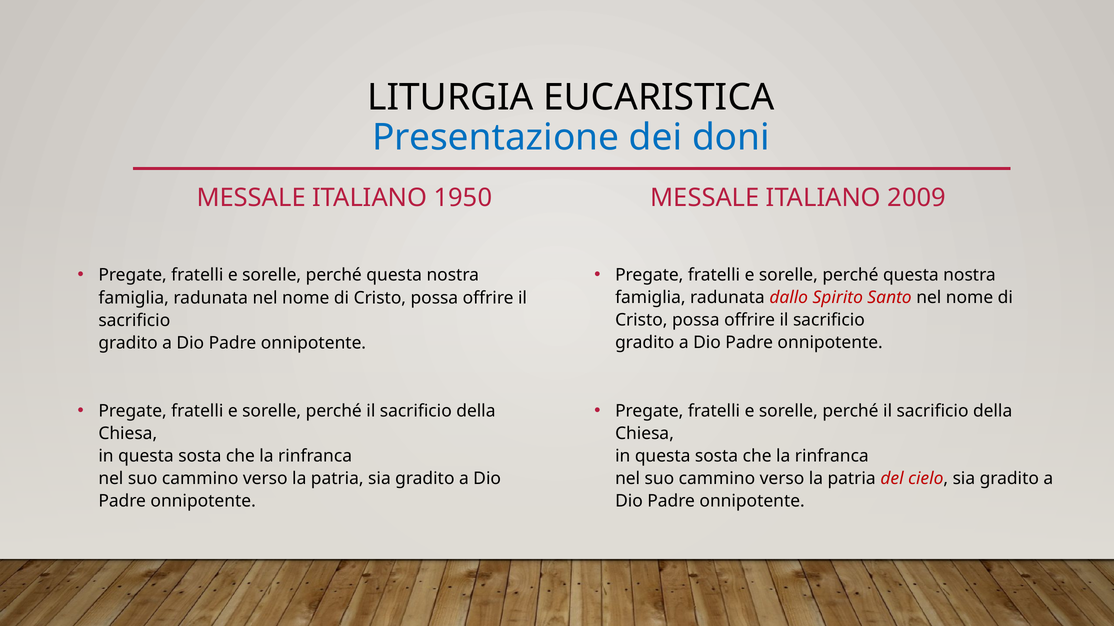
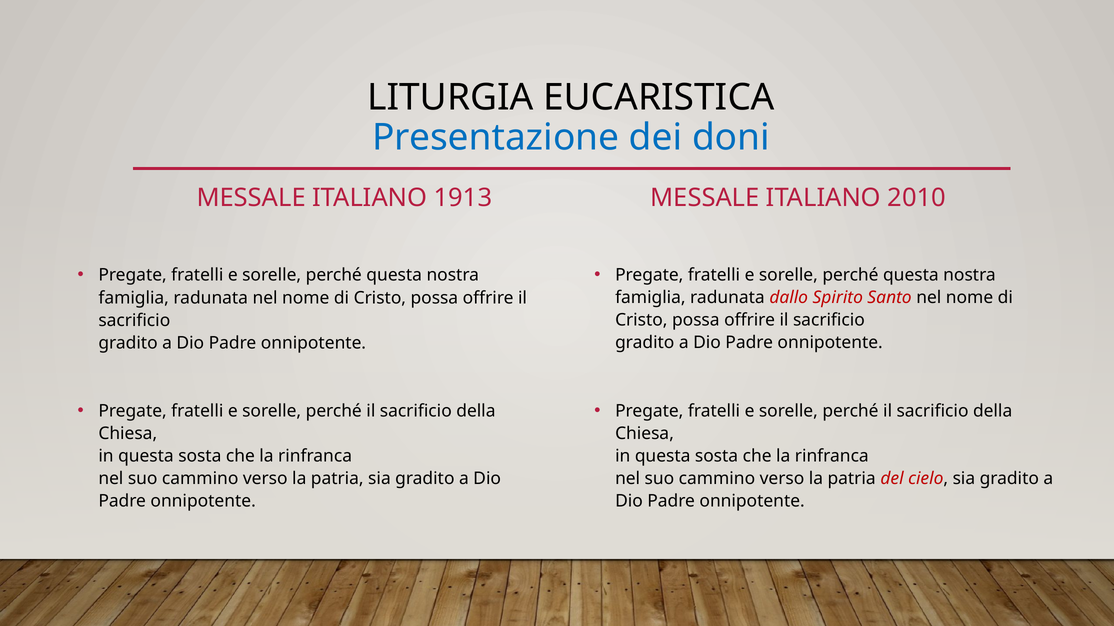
1950: 1950 -> 1913 (463, 198)
2009: 2009 -> 2010 (917, 198)
